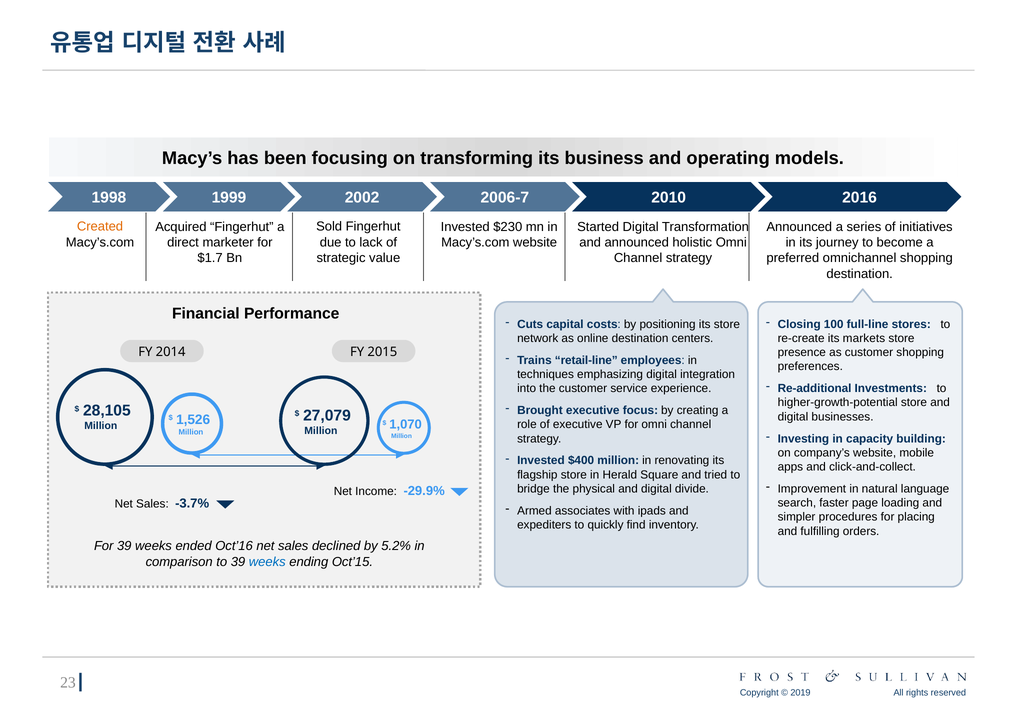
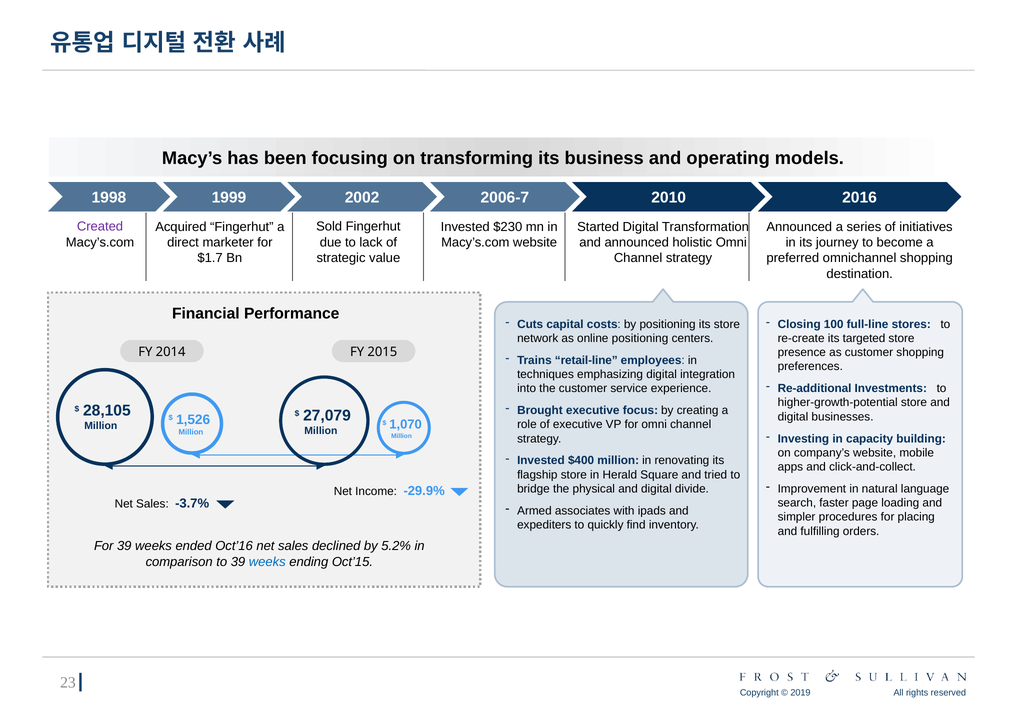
Created colour: orange -> purple (100, 227)
online destination: destination -> positioning (640, 338)
markets: markets -> targeted (864, 338)
